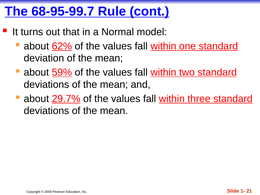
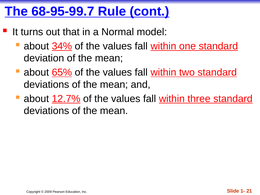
62%: 62% -> 34% (62, 46)
59%: 59% -> 65% (62, 72)
29.7%: 29.7% -> 12.7% (66, 99)
